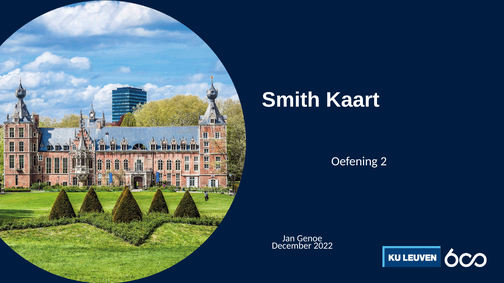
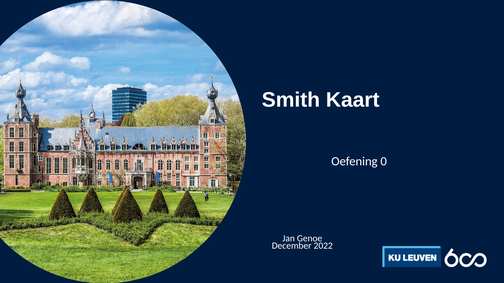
2: 2 -> 0 (384, 161)
